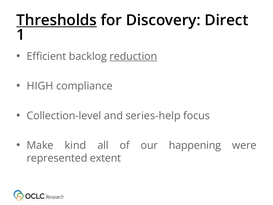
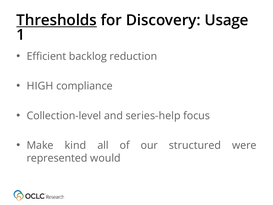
Direct: Direct -> Usage (227, 20)
reduction underline: present -> none (133, 56)
happening: happening -> structured (195, 145)
extent: extent -> would (105, 158)
